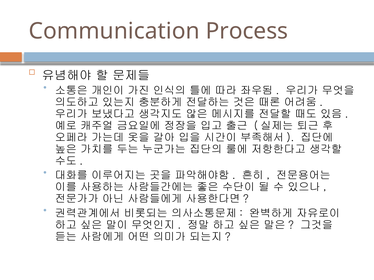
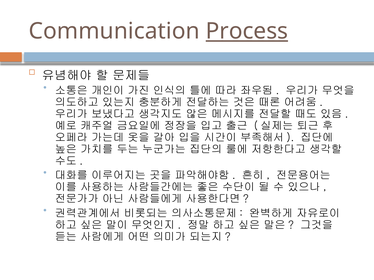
Process underline: none -> present (247, 31)
